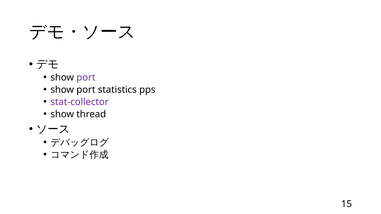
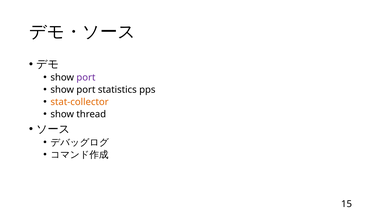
stat-collector colour: purple -> orange (80, 102)
